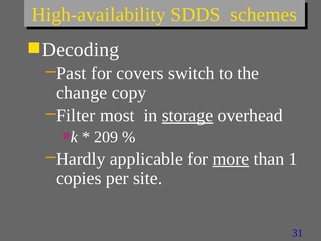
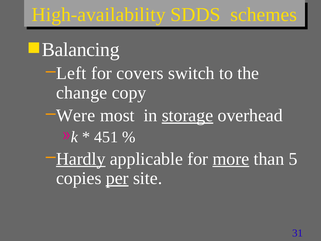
Decoding: Decoding -> Balancing (81, 49)
Past: Past -> Left (71, 73)
Filter: Filter -> Were (76, 115)
209: 209 -> 451 (106, 137)
Hardly underline: none -> present (81, 159)
1: 1 -> 5 (293, 159)
per underline: none -> present (117, 178)
